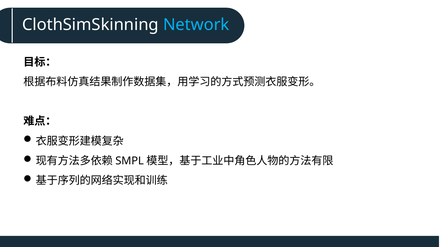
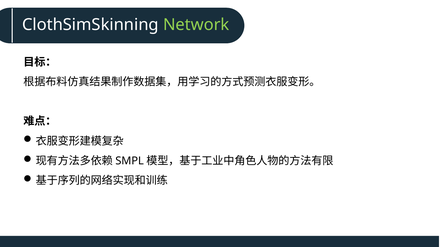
Network colour: light blue -> light green (196, 25)
